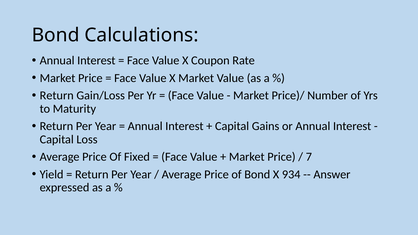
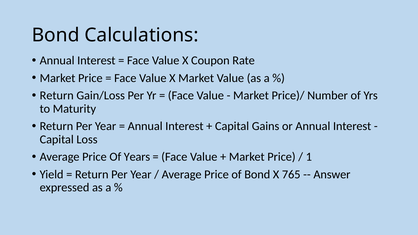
Fixed: Fixed -> Years (137, 157)
7: 7 -> 1 (309, 157)
934: 934 -> 765 (291, 174)
